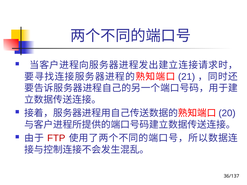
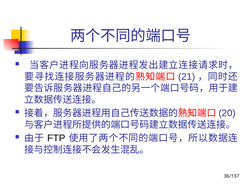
FTP colour: red -> black (56, 138)
